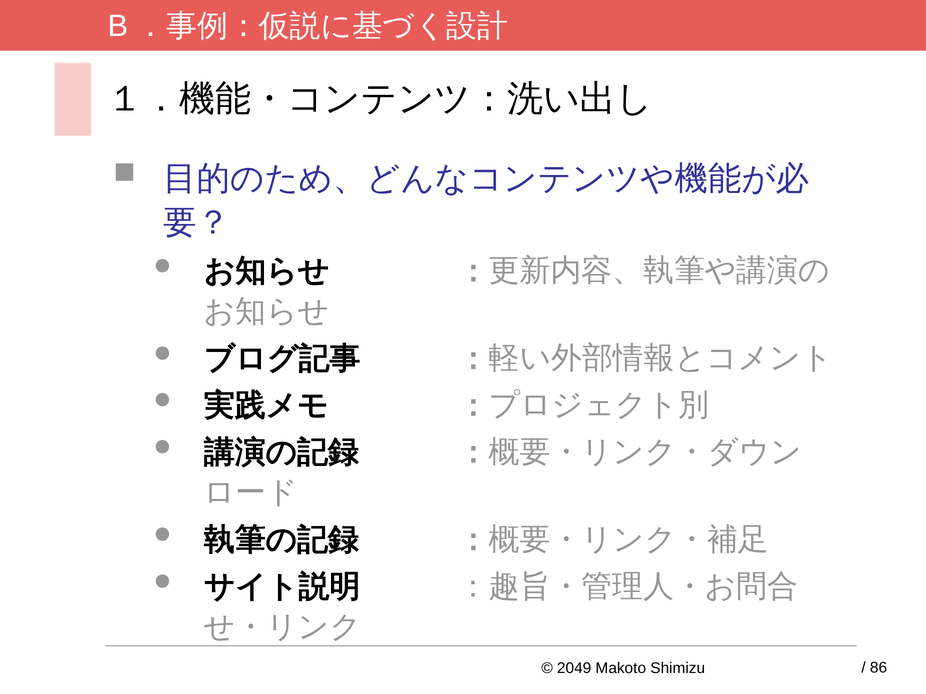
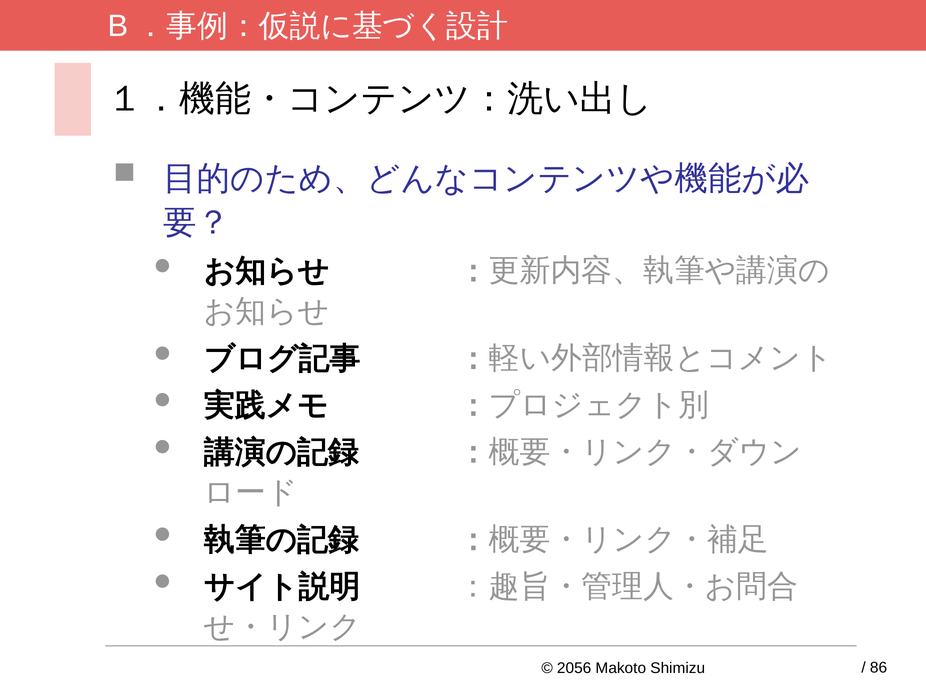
2049: 2049 -> 2056 (574, 668)
